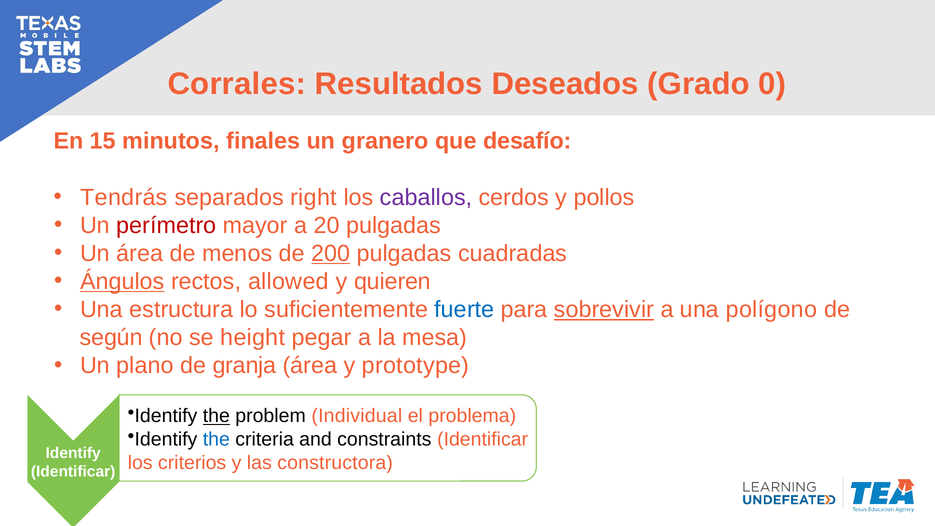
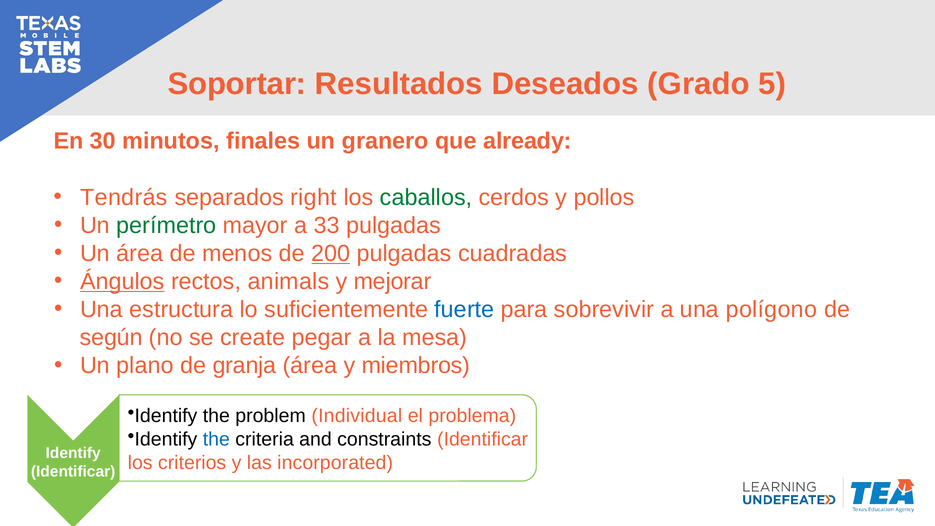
Corrales: Corrales -> Soportar (237, 84)
0: 0 -> 5 (772, 84)
15: 15 -> 30 (103, 141)
desafío: desafío -> already (527, 141)
caballos colour: purple -> green (426, 197)
perímetro colour: red -> green (166, 225)
20: 20 -> 33 (327, 225)
allowed: allowed -> animals (288, 281)
quieren: quieren -> mejorar (393, 281)
sobrevivir underline: present -> none (604, 309)
height: height -> create (253, 338)
prototype: prototype -> miembros (416, 366)
the underline: present -> none (216, 416)
constructora: constructora -> incorporated (335, 463)
